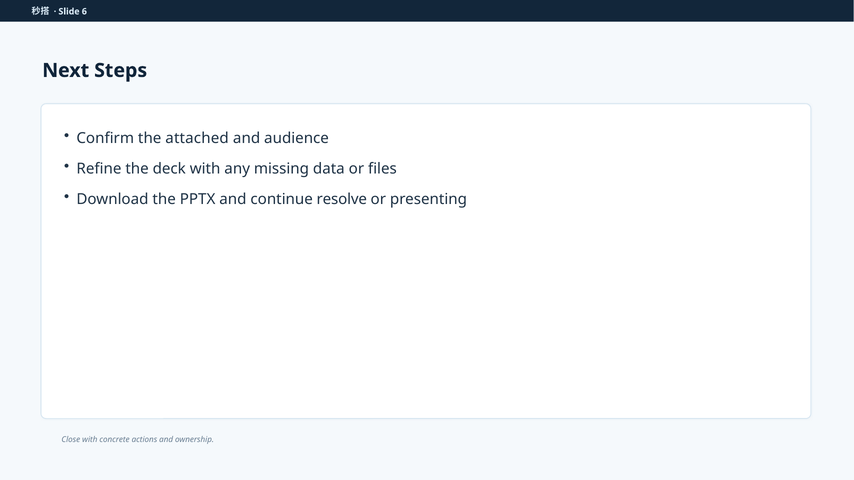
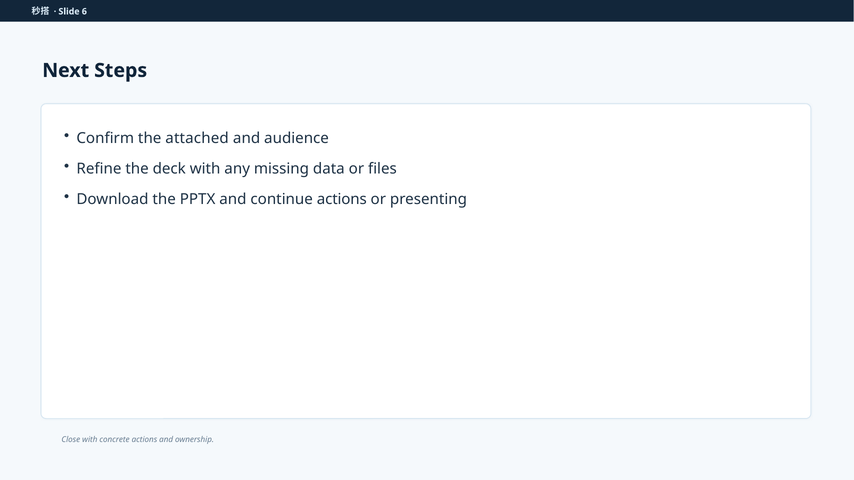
continue resolve: resolve -> actions (342, 199)
